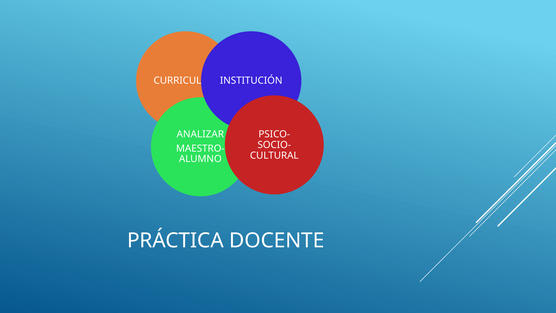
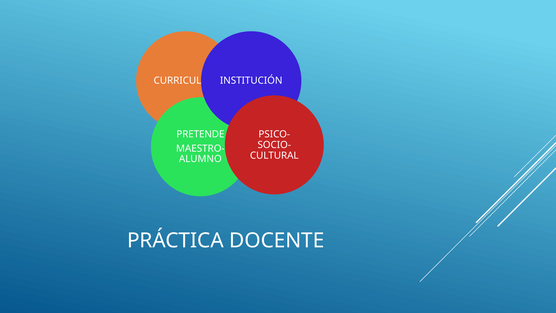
ANALIZAR: ANALIZAR -> PRETENDE (200, 134)
